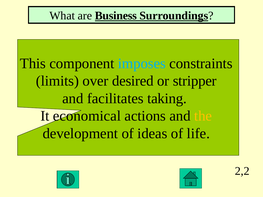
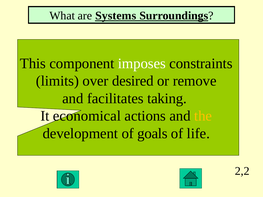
Business: Business -> Systems (116, 16)
imposes colour: light blue -> white (142, 63)
stripper: stripper -> remove (195, 81)
ideas: ideas -> goals (152, 134)
